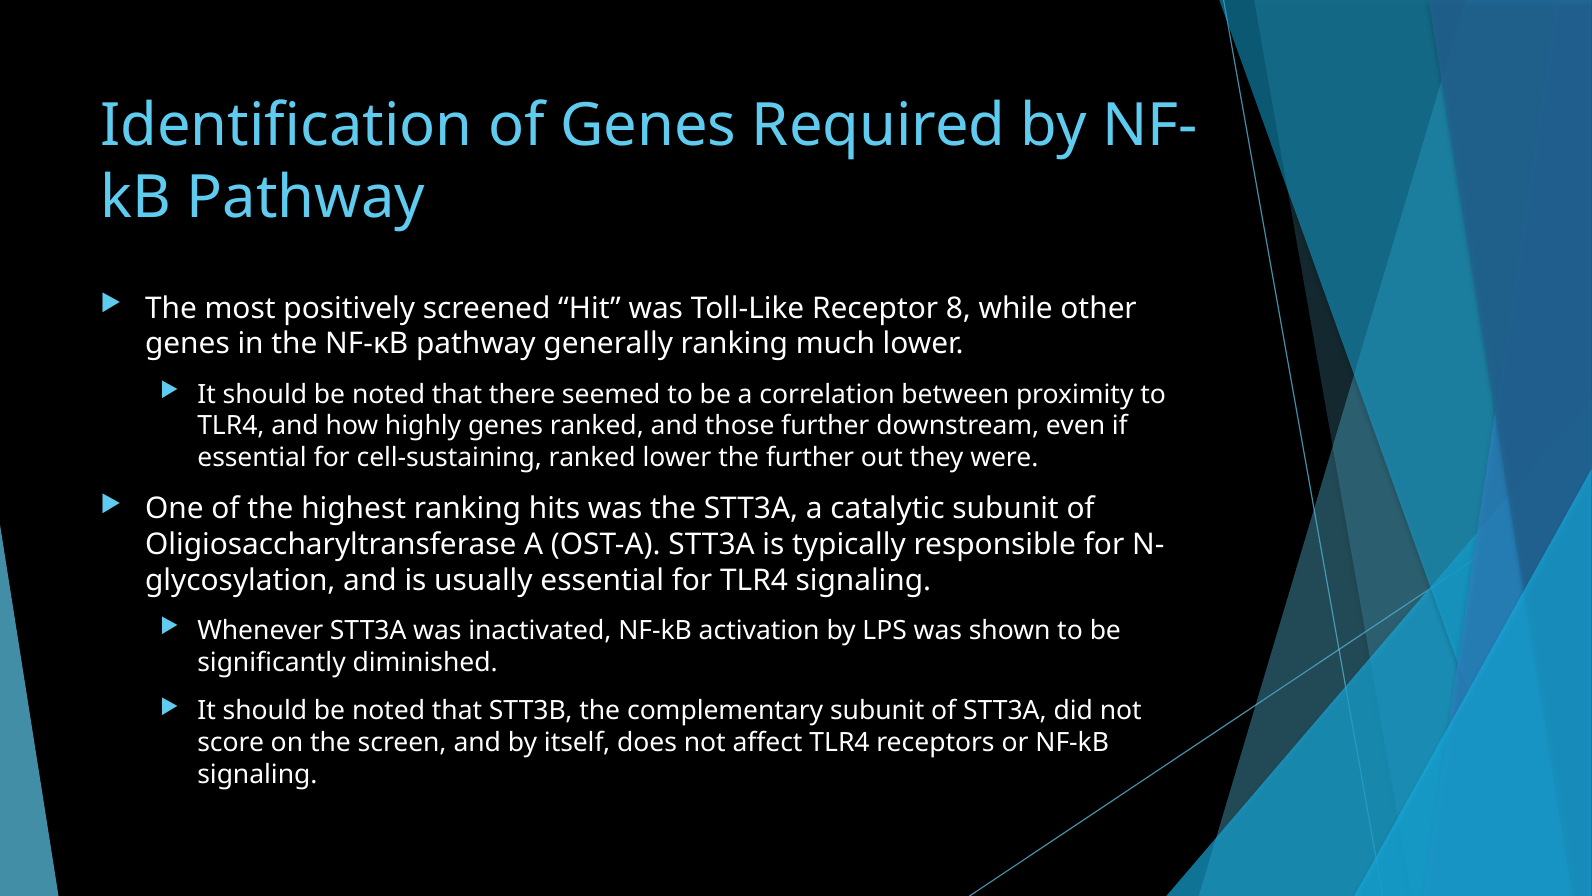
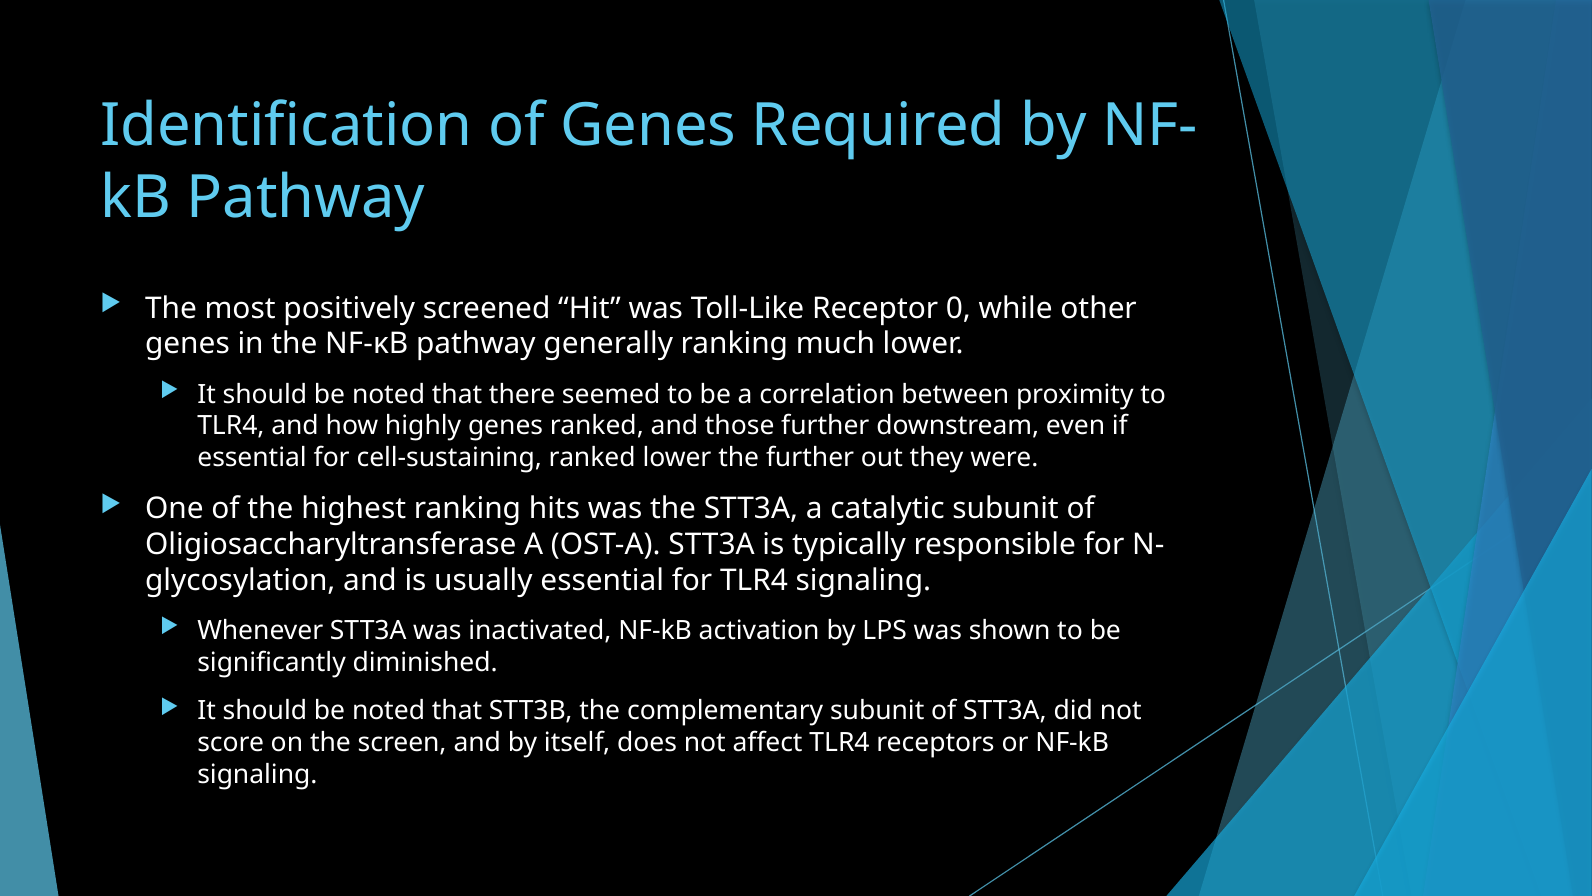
8: 8 -> 0 (958, 308)
